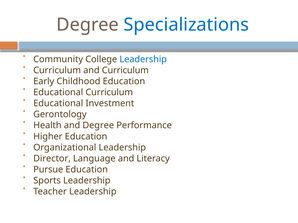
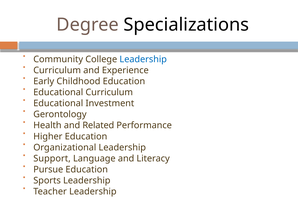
Specializations colour: blue -> black (186, 25)
and Curriculum: Curriculum -> Experience (125, 70)
and Degree: Degree -> Related (98, 126)
Director: Director -> Support (52, 159)
